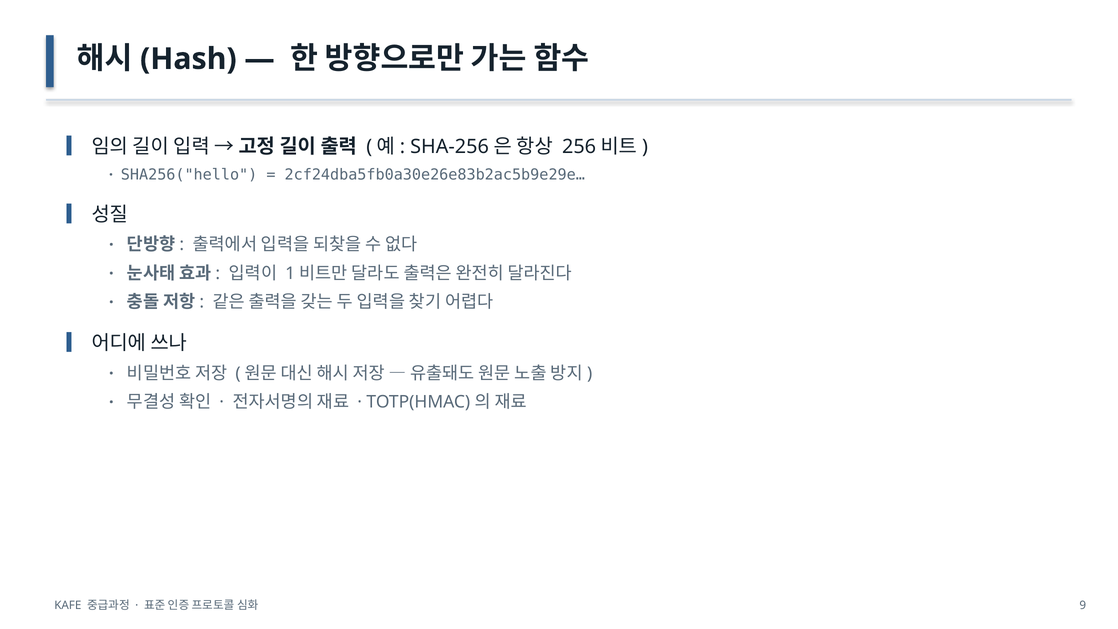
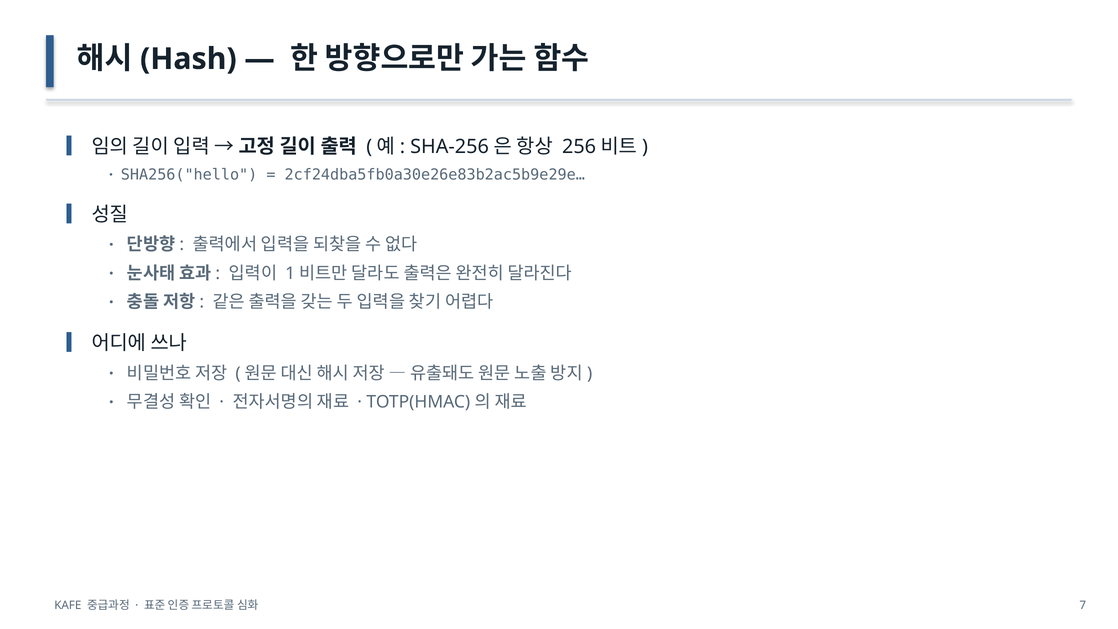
9: 9 -> 7 (1083, 606)
